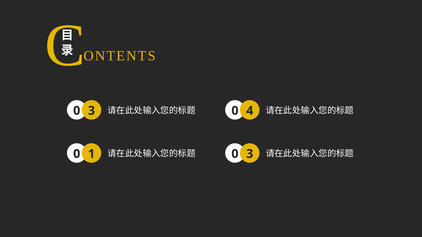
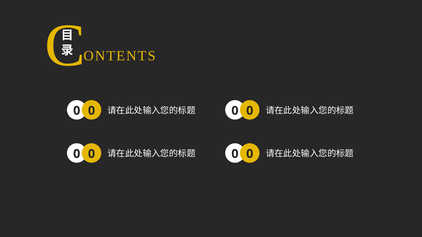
3: 3 -> 0 (91, 111)
4: 4 -> 0 (250, 111)
1: 1 -> 0 (91, 154)
3: 3 -> 0 (250, 154)
